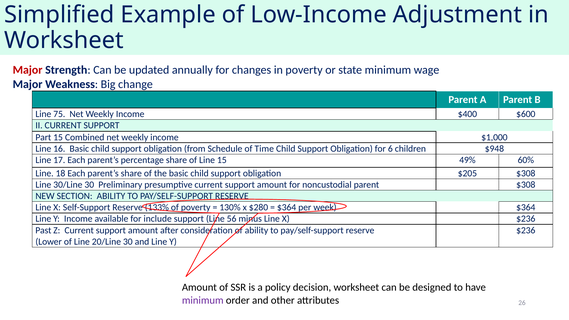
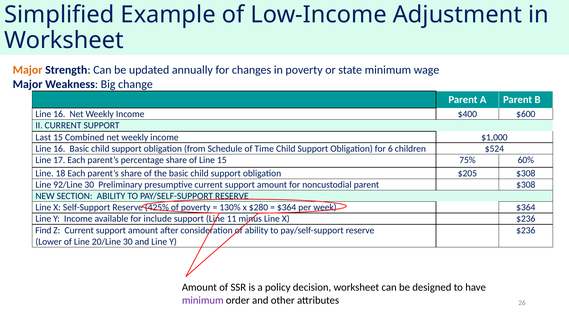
Major colour: red -> orange (28, 70)
75: 75 -> 16 (59, 114)
Part: Part -> Last (43, 137)
$948: $948 -> $524 (494, 149)
49%: 49% -> 75% (467, 160)
30/Line: 30/Line -> 92/Line (68, 185)
133%: 133% -> 425% (157, 208)
56: 56 -> 11 (232, 219)
Past: Past -> Find (43, 230)
